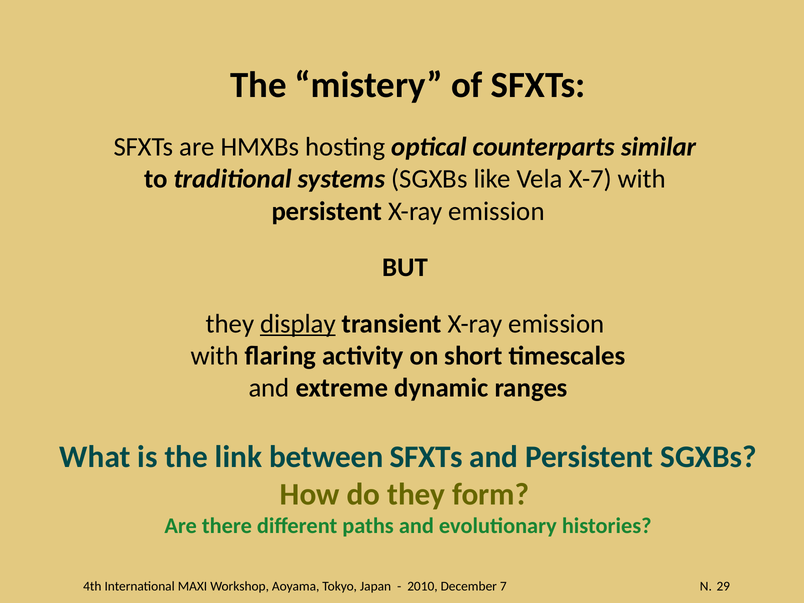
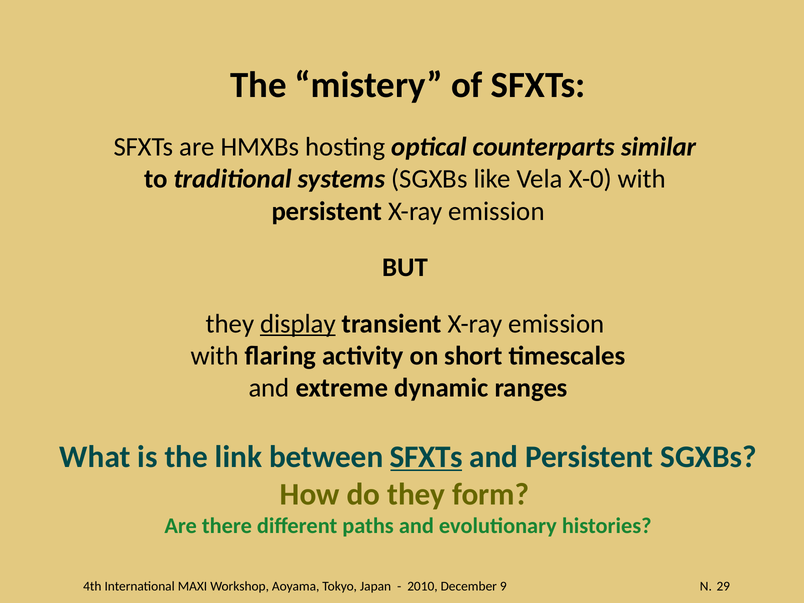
X-7: X-7 -> X-0 (590, 179)
SFXTs underline: none -> present (426, 457)
7: 7 -> 9 (503, 586)
